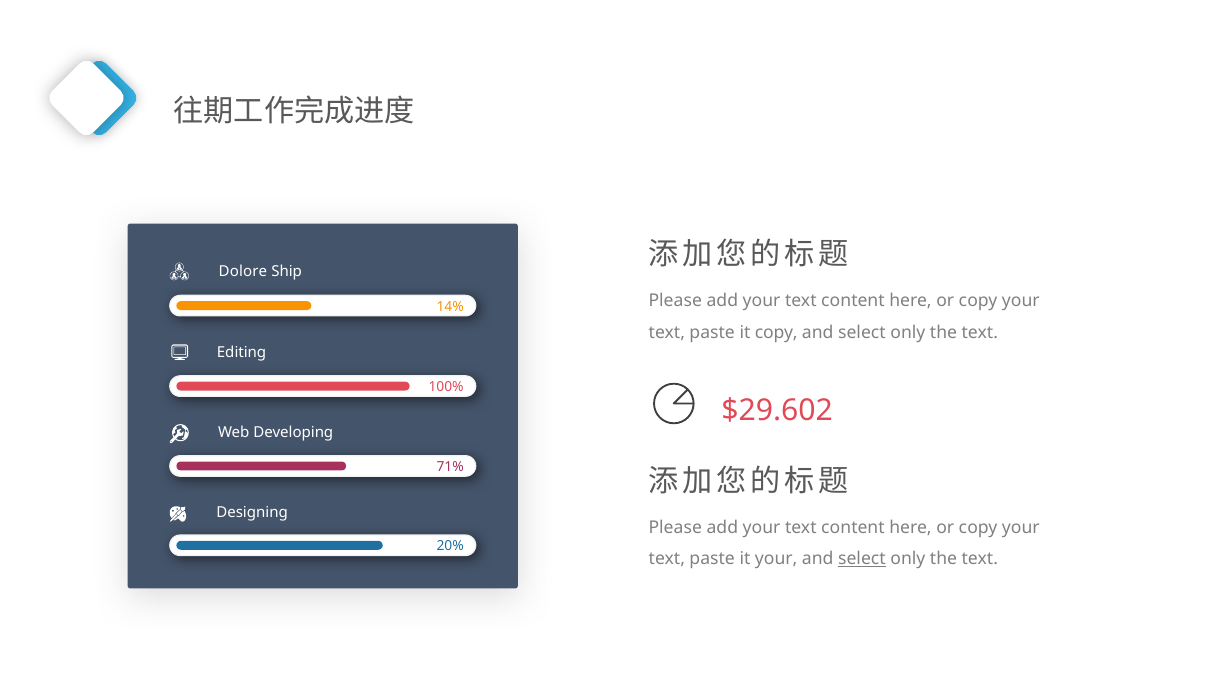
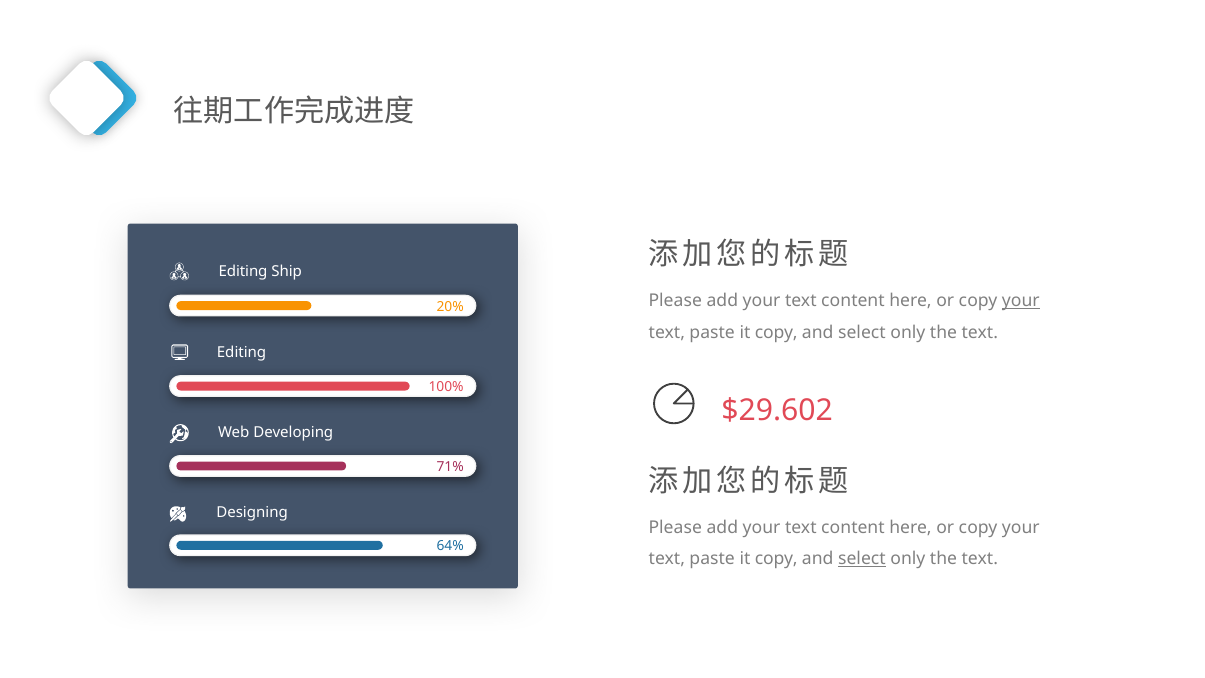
Dolore: Dolore -> Editing (243, 271)
your underline: none -> present (1021, 301)
14%: 14% -> 20% (450, 306)
20%: 20% -> 64% (450, 546)
your: your -> copy (776, 559)
